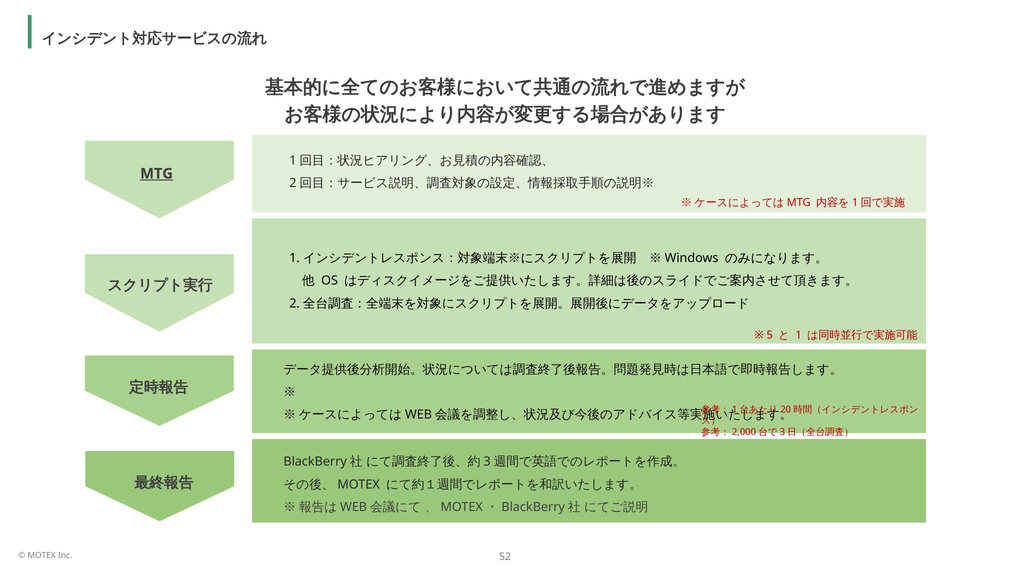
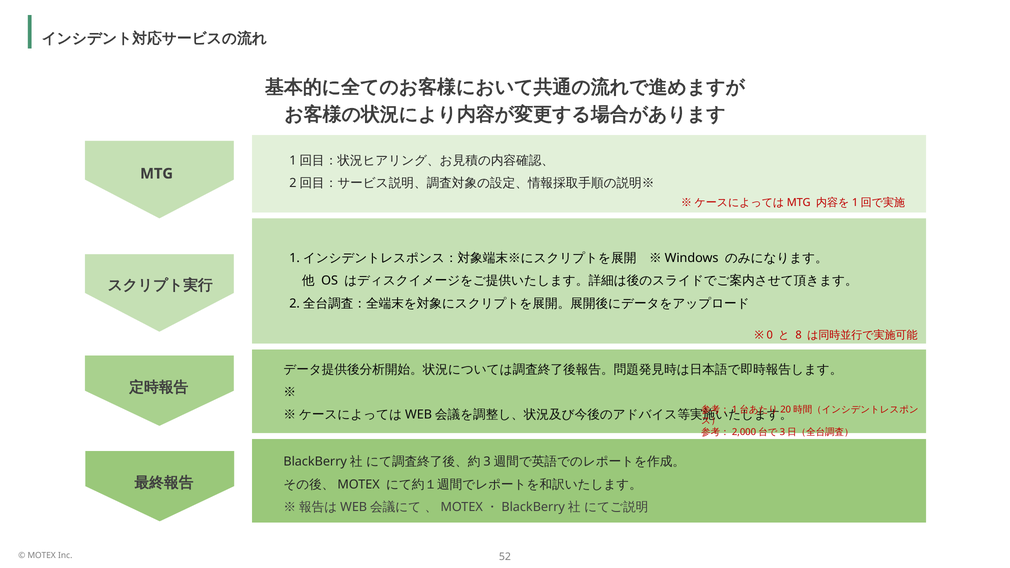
MTG underline: present -> none (157, 174)
5: 5 -> 0 (770, 335)
1: 1 -> 8 (799, 335)
